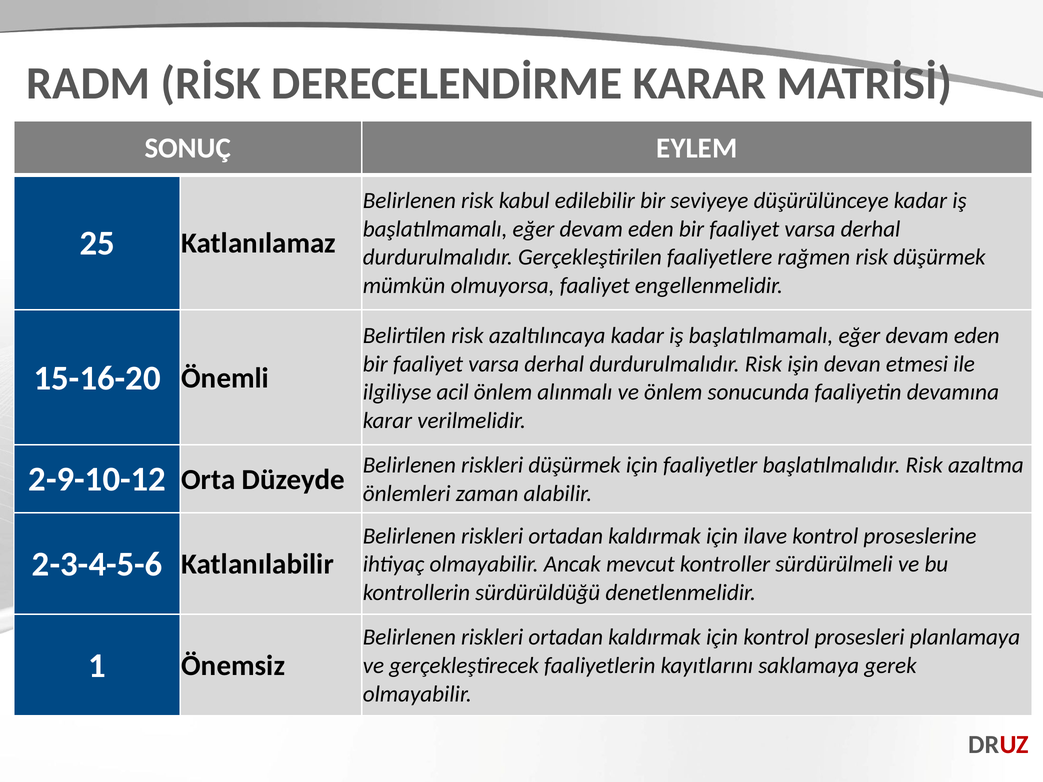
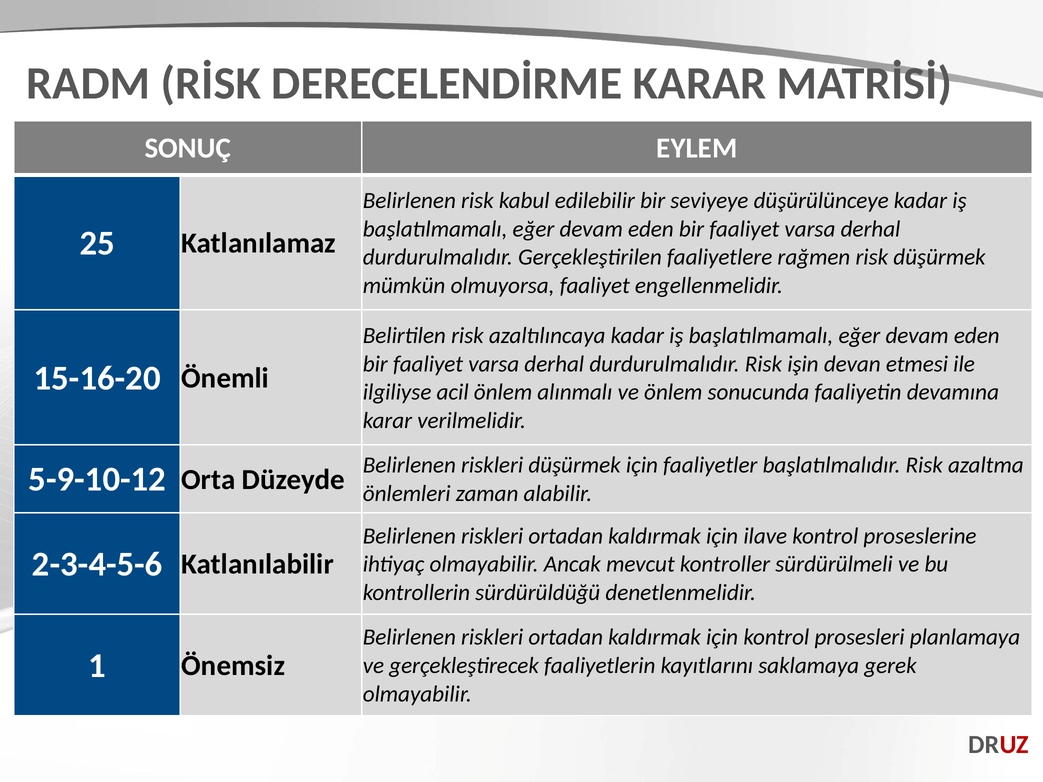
2-9-10-12: 2-9-10-12 -> 5-9-10-12 (97, 480)
